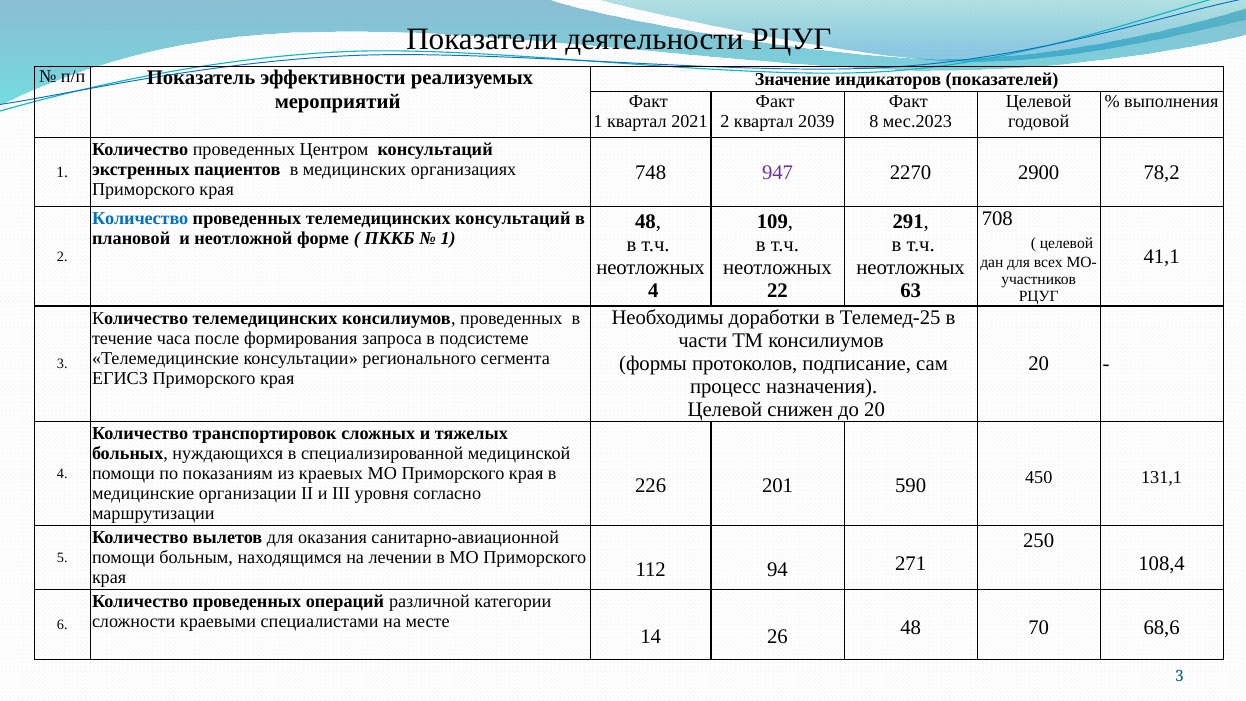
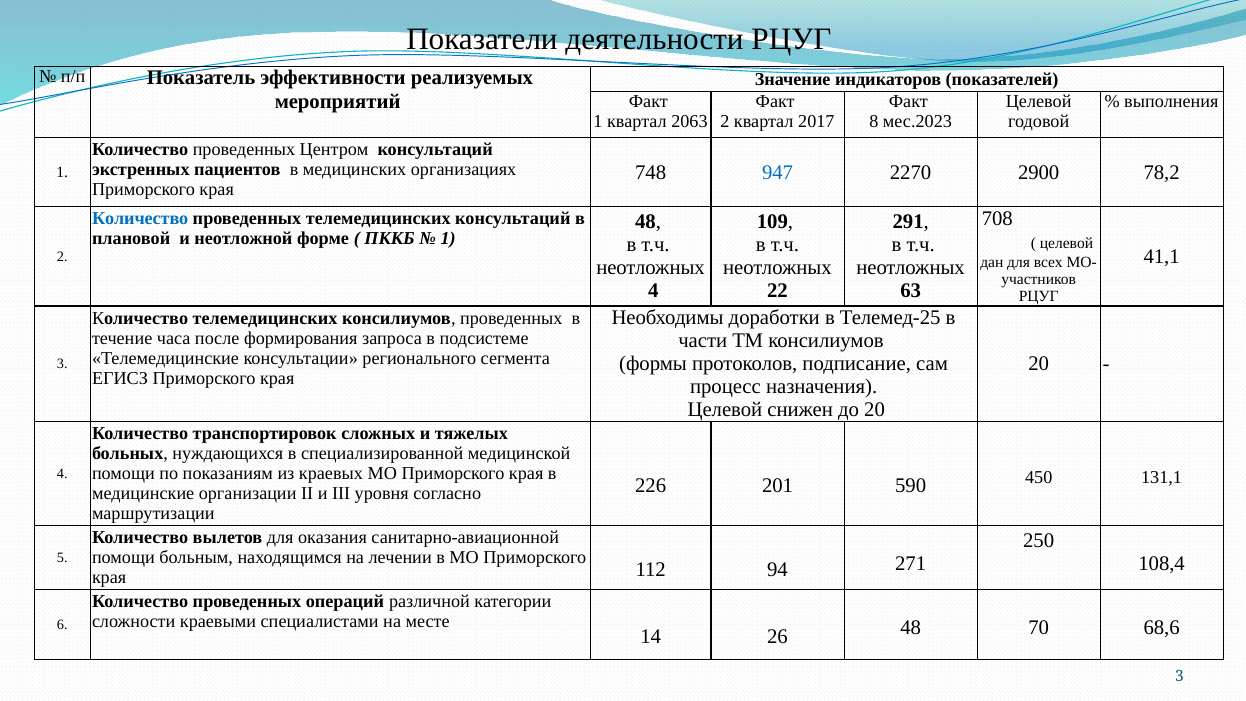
2021: 2021 -> 2063 (689, 122)
2039: 2039 -> 2017 (816, 122)
947 colour: purple -> blue (778, 172)
